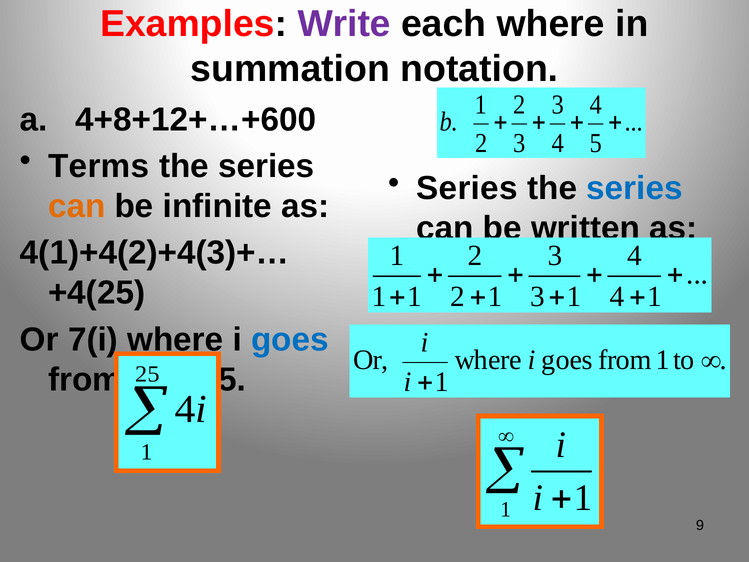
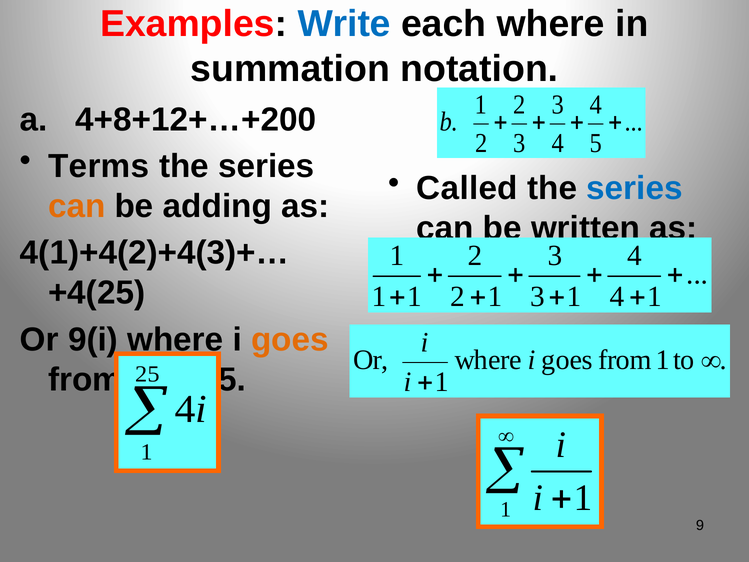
Write colour: purple -> blue (344, 24)
4+8+12+…+600: 4+8+12+…+600 -> 4+8+12+…+200 (196, 120)
Series: Series -> Called (467, 188)
infinite: infinite -> adding (217, 206)
7(i: 7(i -> 9(i (93, 339)
goes colour: blue -> orange (290, 339)
